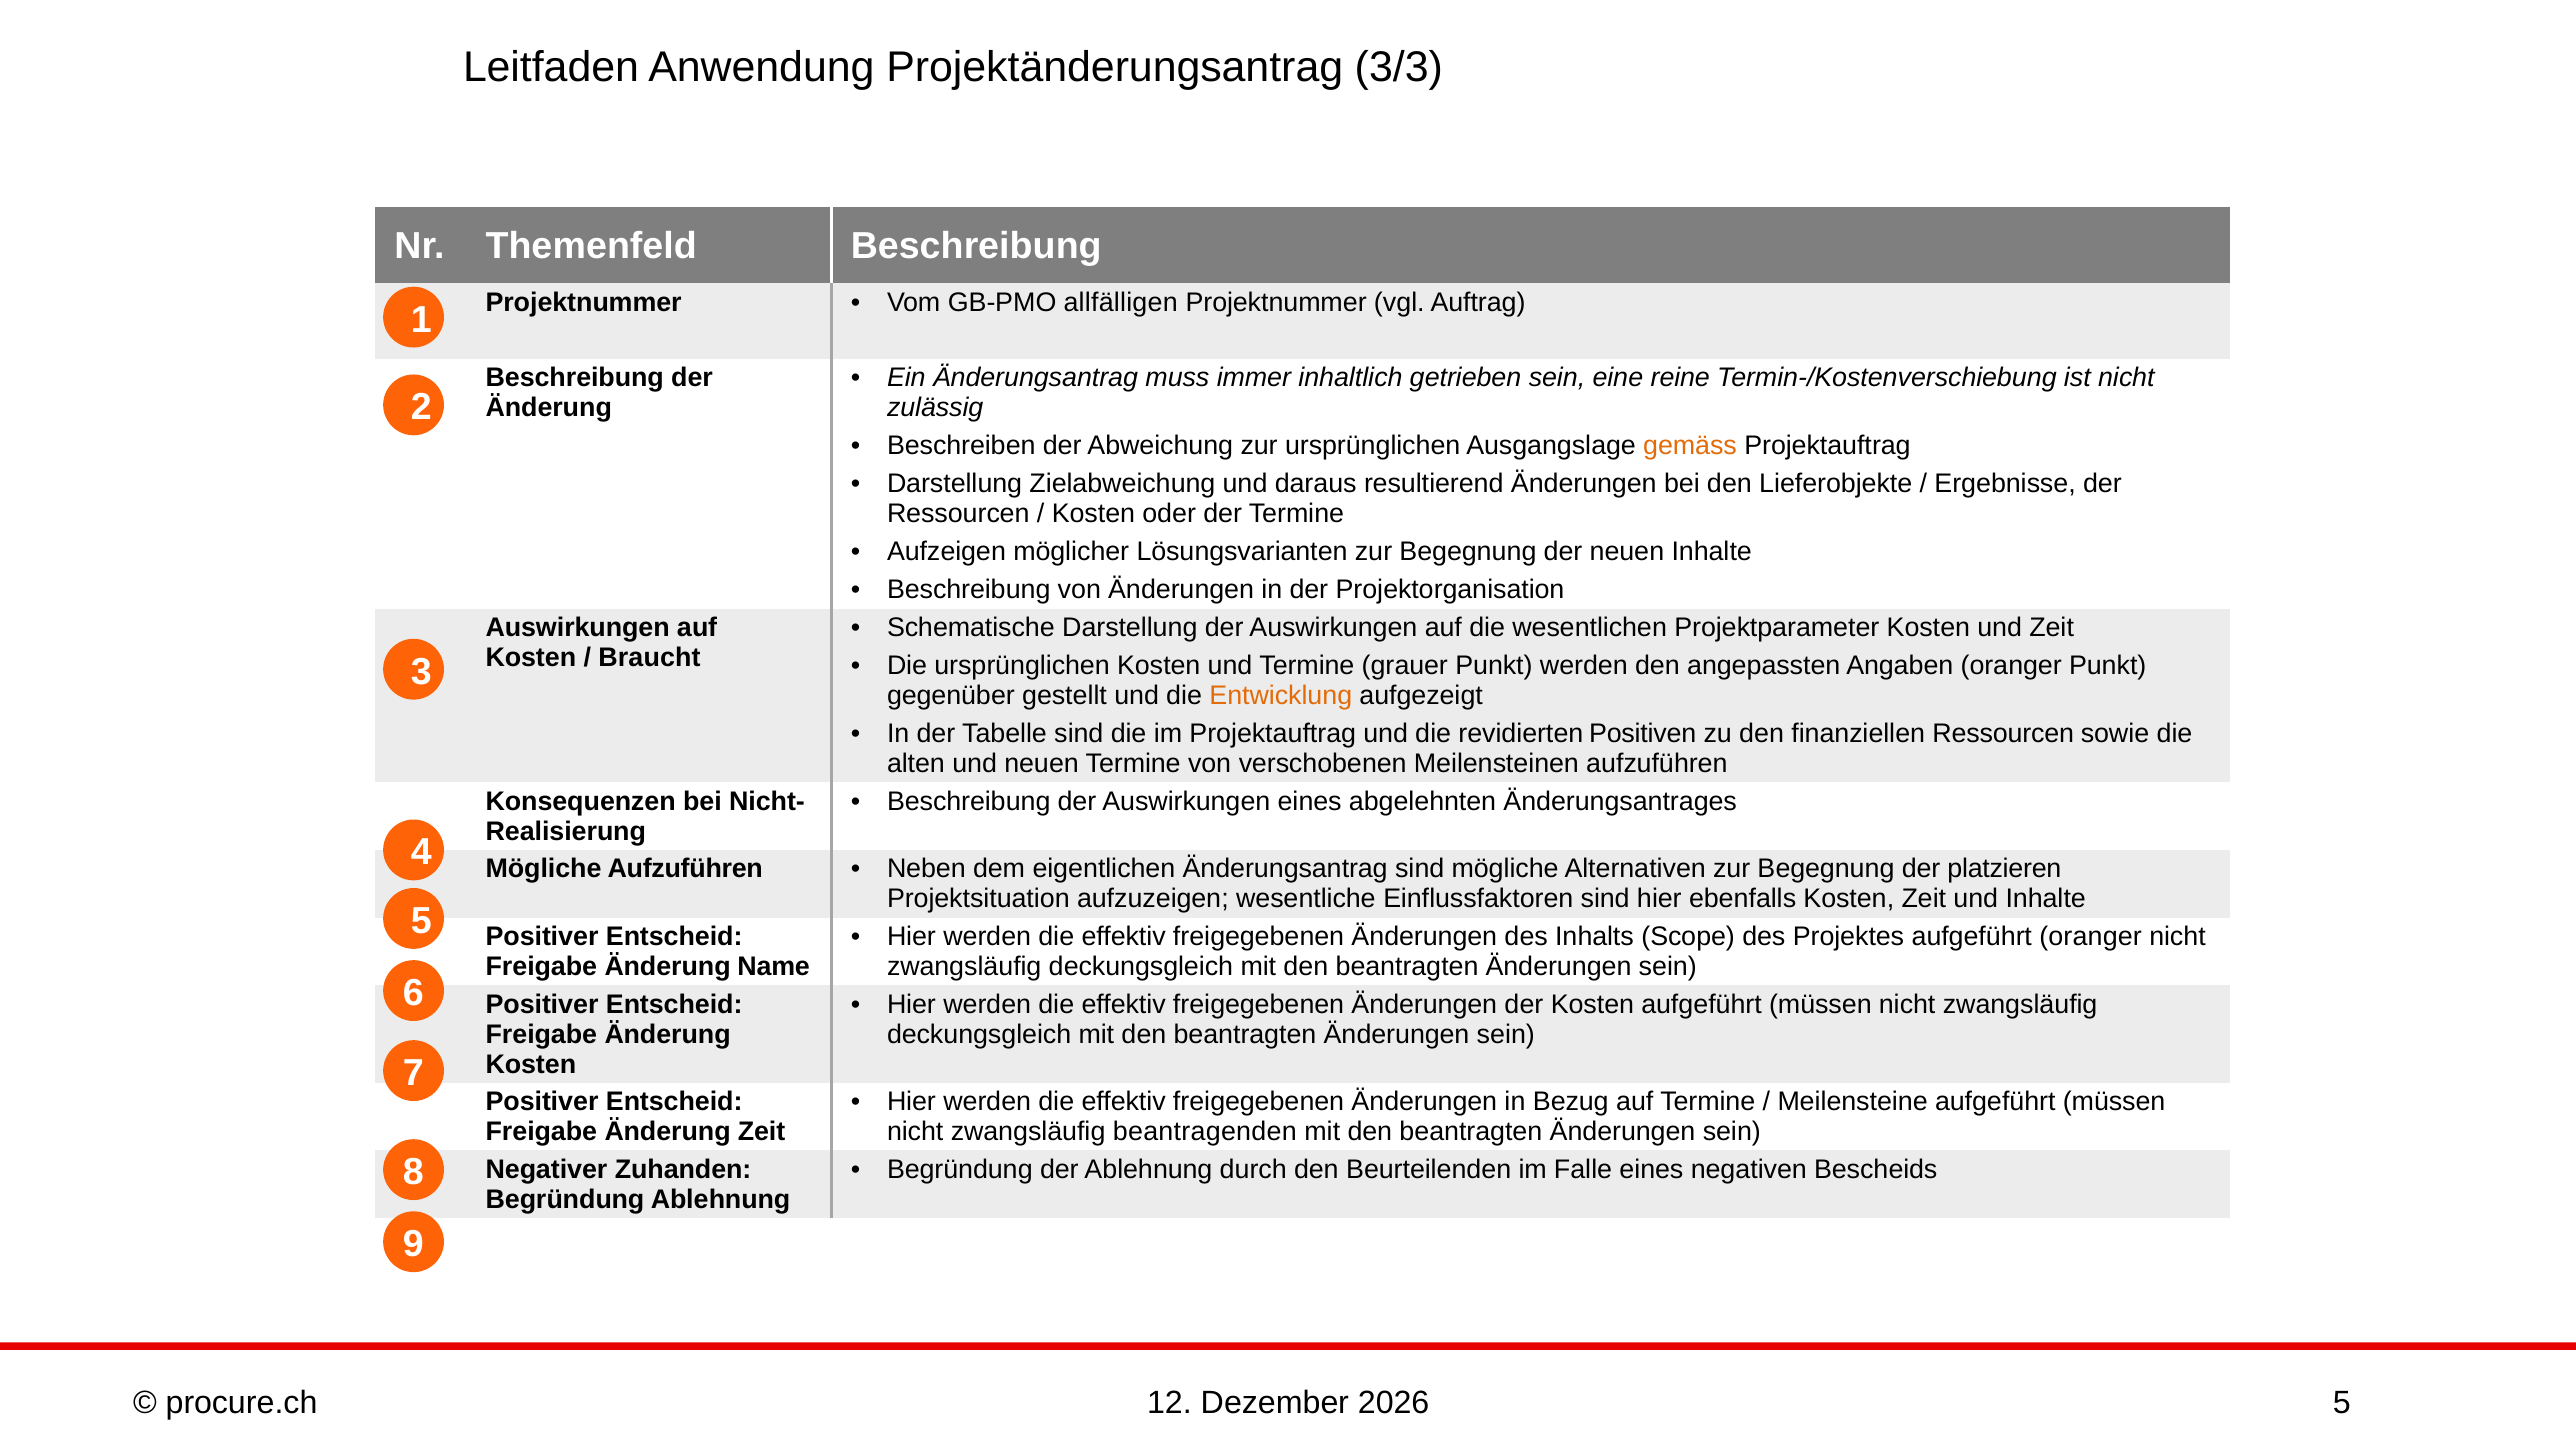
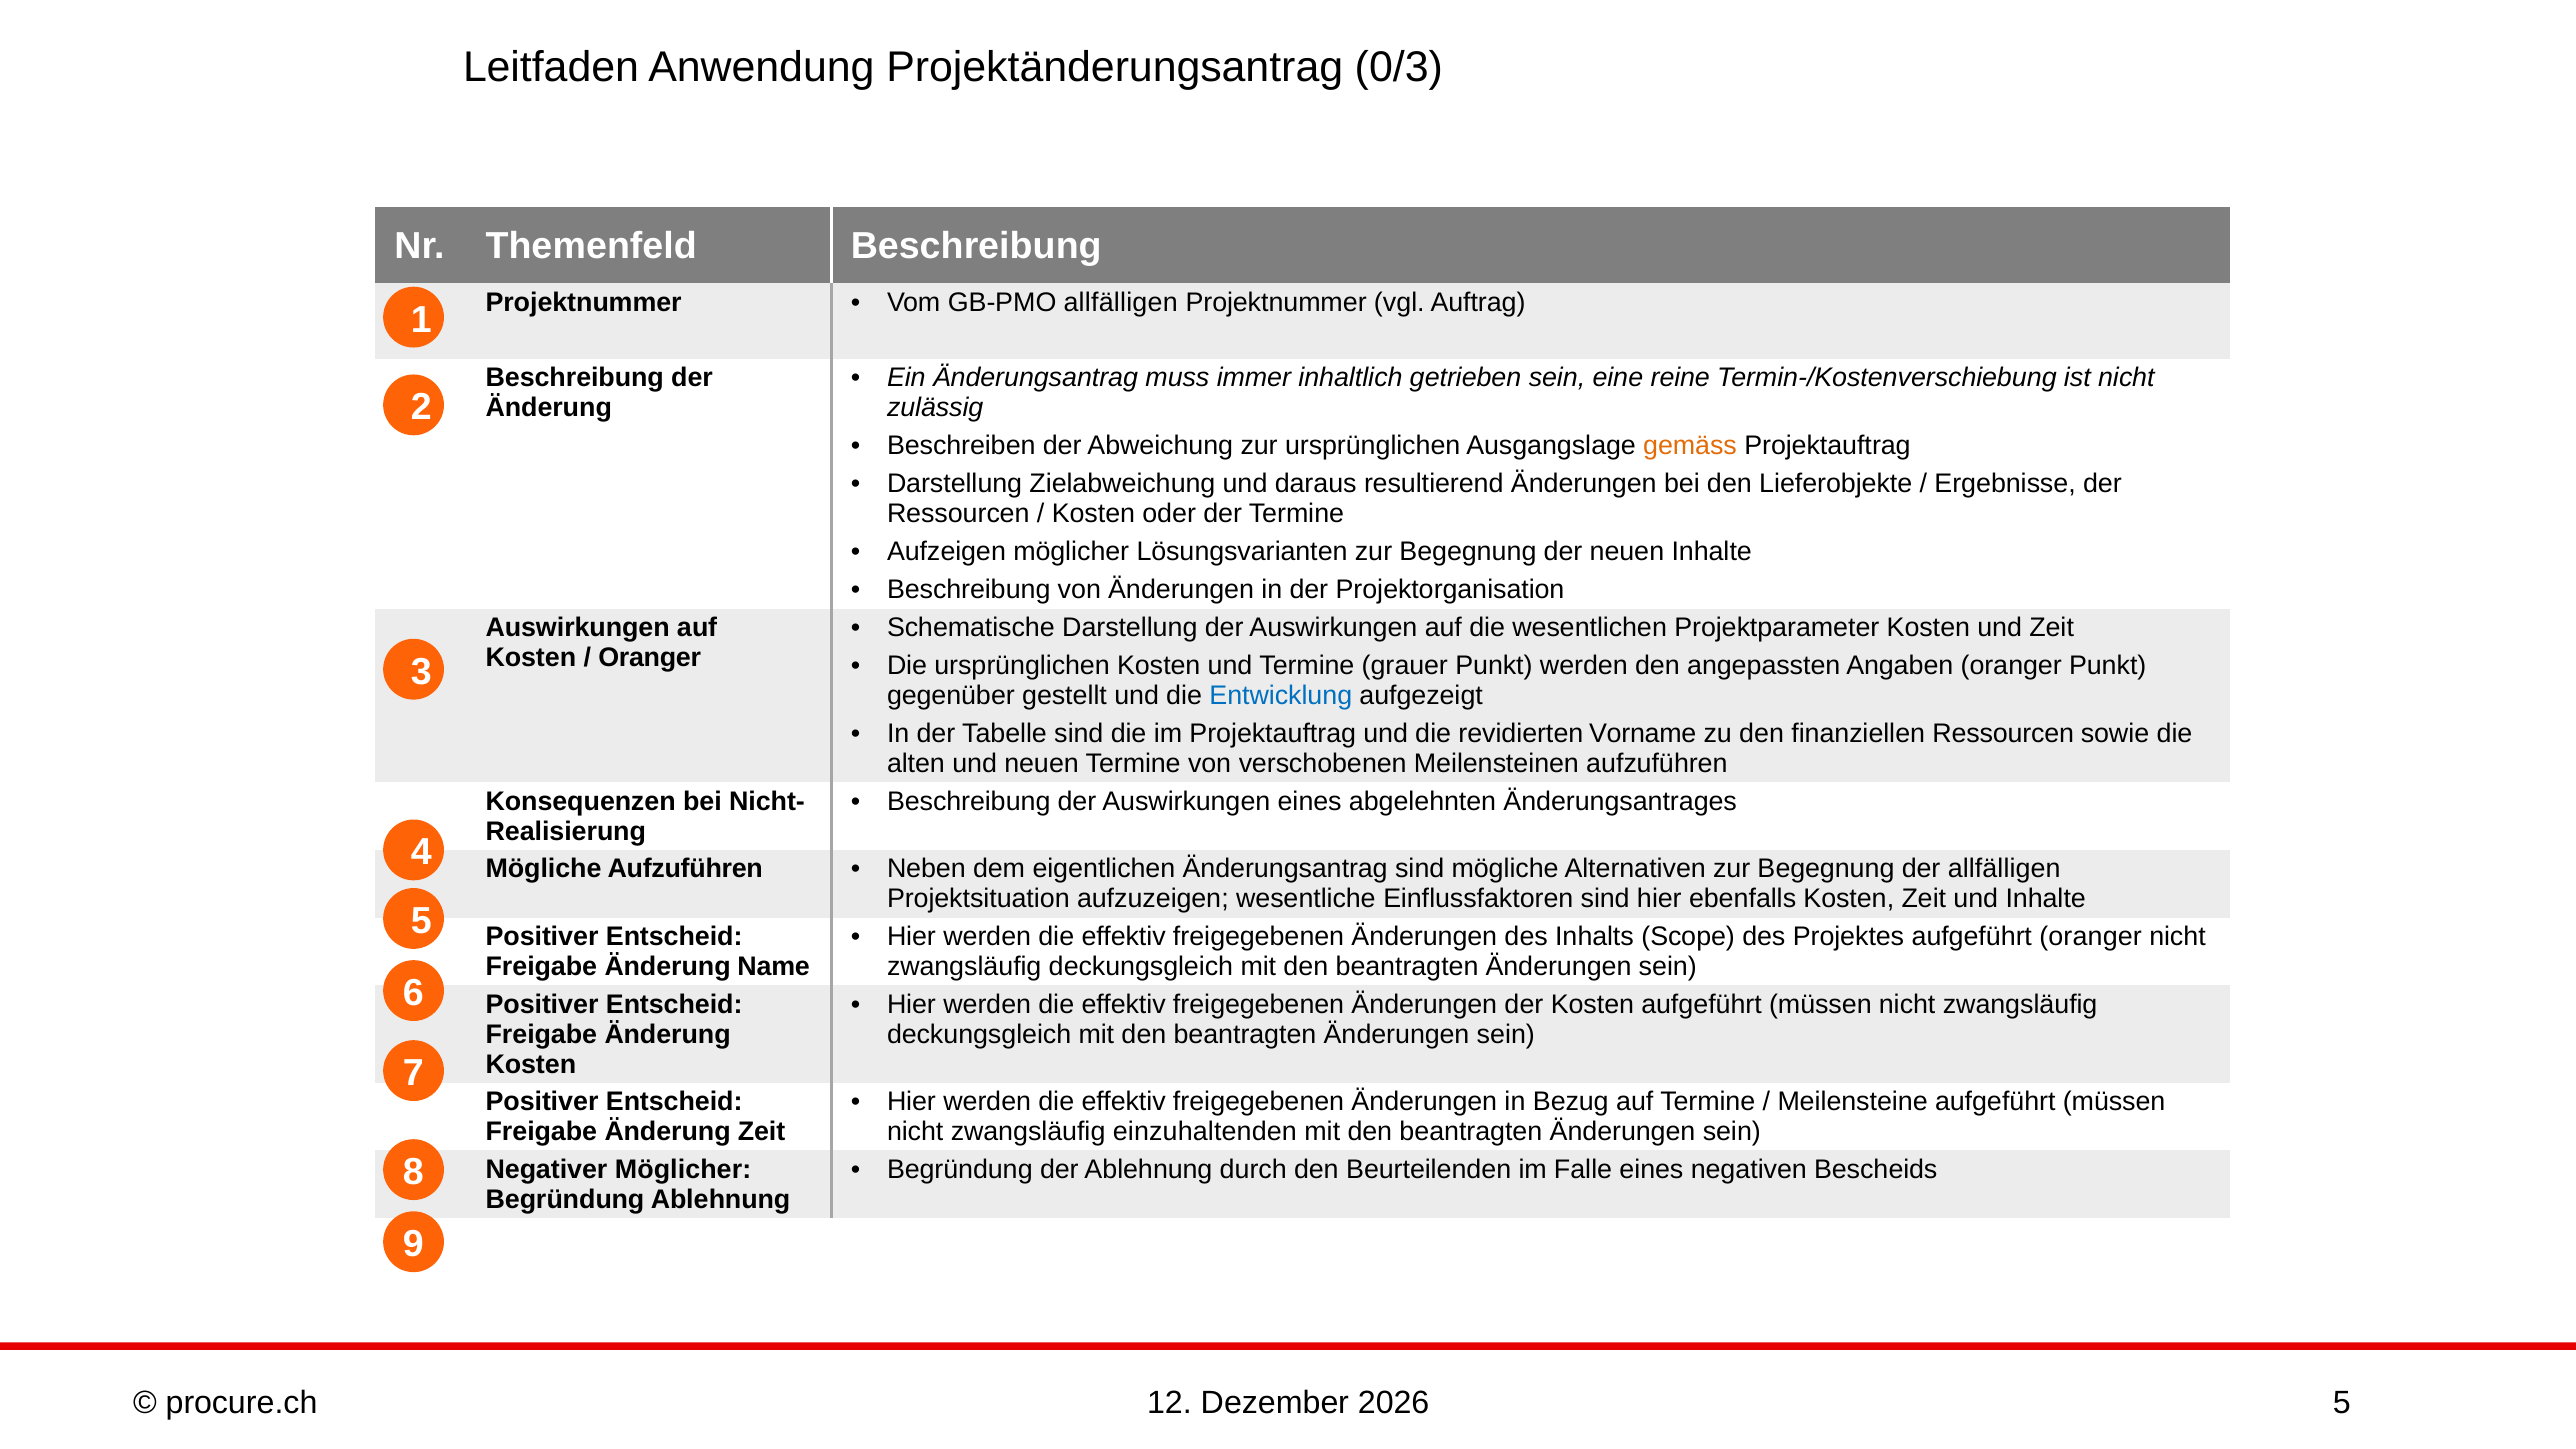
3/3: 3/3 -> 0/3 (1399, 68)
Braucht: Braucht -> Oranger (650, 658)
Entwicklung colour: orange -> blue (1281, 696)
Positiven: Positiven -> Vorname (1643, 734)
der platzieren: platzieren -> allfälligen (2004, 869)
beantragenden: beantragenden -> einzuhaltenden (1205, 1132)
Negativer Zuhanden: Zuhanden -> Möglicher (683, 1169)
